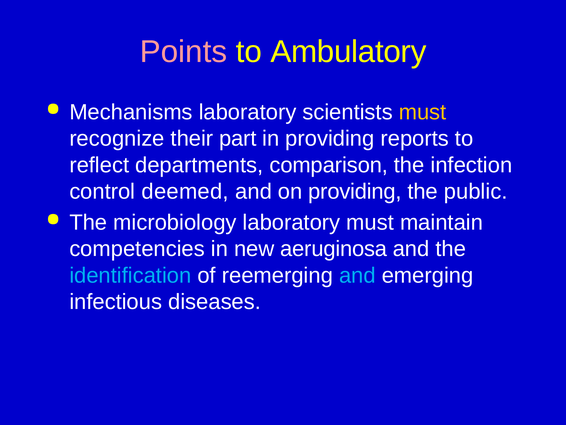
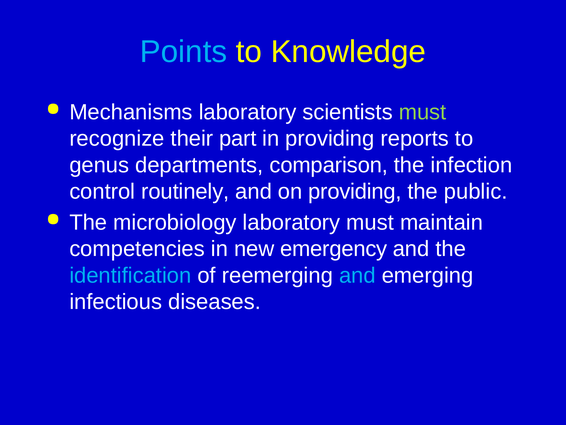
Points colour: pink -> light blue (183, 52)
Ambulatory: Ambulatory -> Knowledge (348, 52)
must colour: yellow -> light green (423, 112)
reflect: reflect -> genus (99, 165)
deemed: deemed -> routinely (185, 191)
aeruginosa: aeruginosa -> emergency (334, 249)
